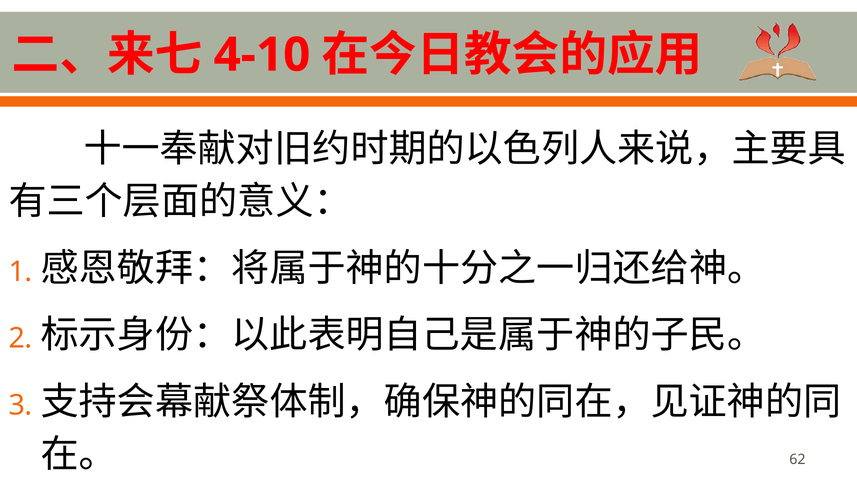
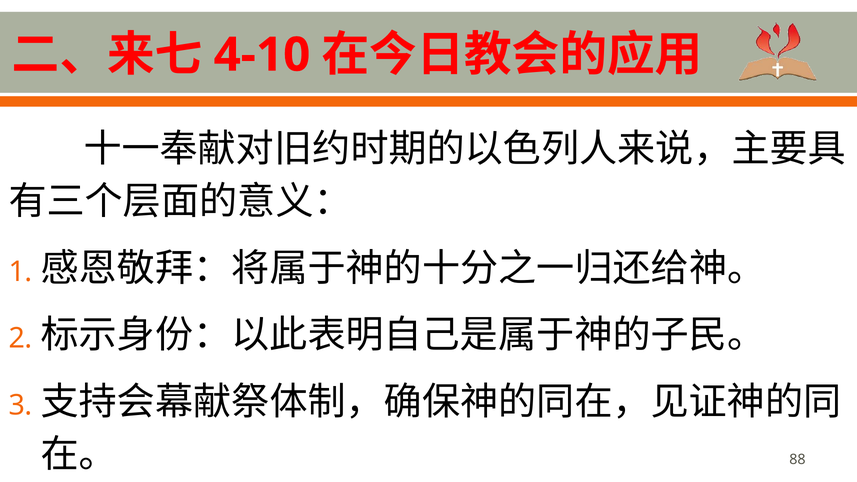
62: 62 -> 88 (797, 459)
